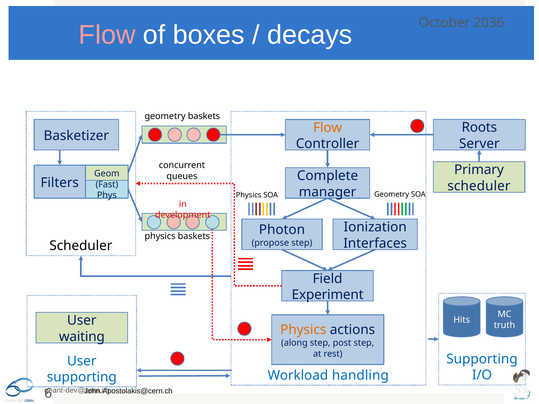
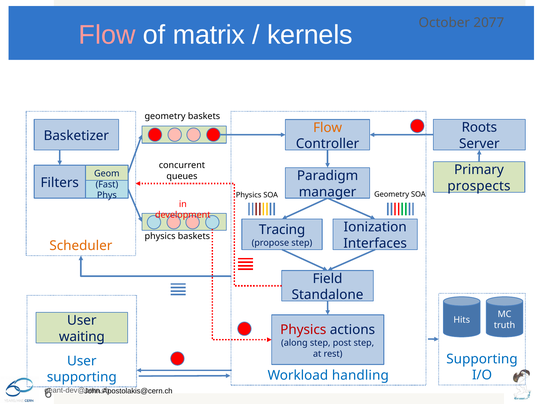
2036: 2036 -> 2077 (489, 23)
boxes: boxes -> matrix (209, 35)
decays: decays -> kernels (310, 35)
Complete: Complete -> Paradigm (328, 176)
scheduler: scheduler -> prospects (479, 186)
Photon: Photon -> Tracing (282, 230)
Scheduler colour: black -> orange (81, 246)
Experiment: Experiment -> Standalone (328, 295)
Physics colour: orange -> red (303, 330)
